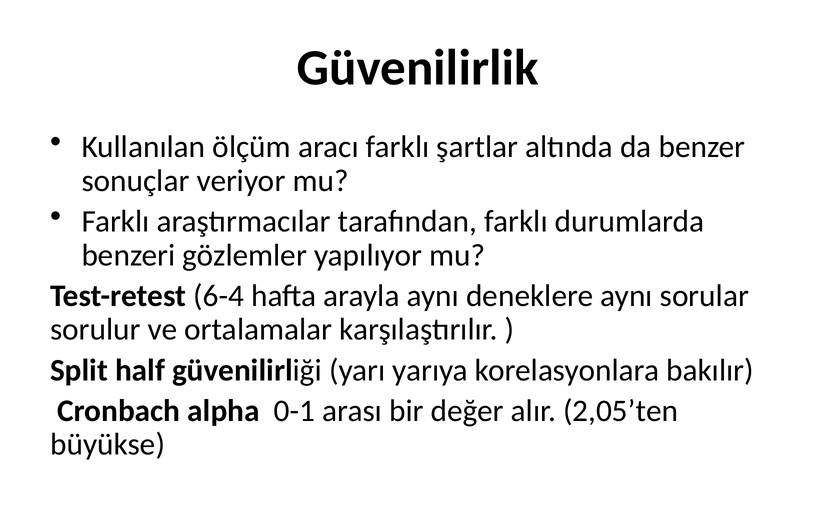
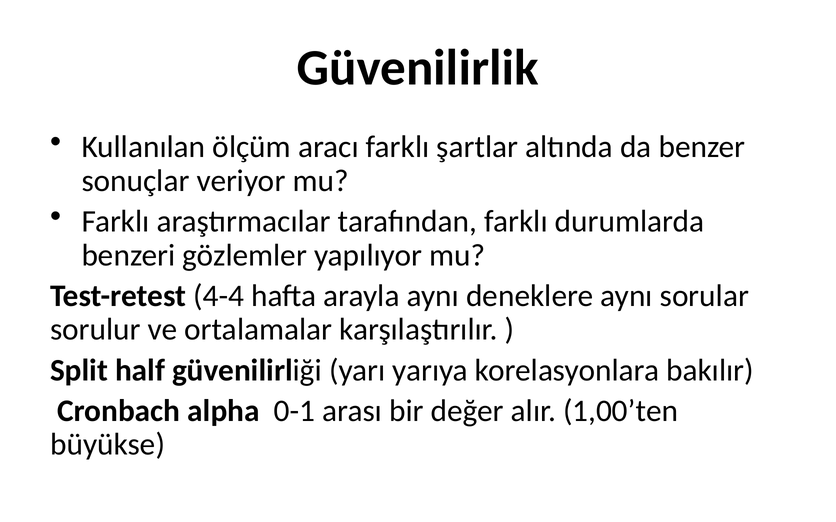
6-4: 6-4 -> 4-4 (219, 296)
2,05’ten: 2,05’ten -> 1,00’ten (621, 411)
